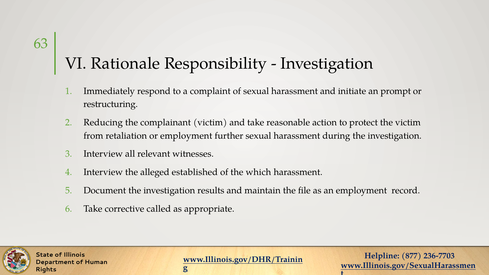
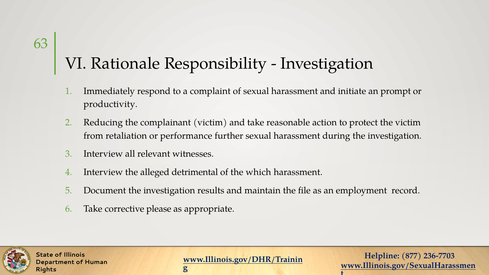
restructuring: restructuring -> productivity (111, 104)
or employment: employment -> performance (186, 136)
established: established -> detrimental (195, 172)
called: called -> please (159, 209)
